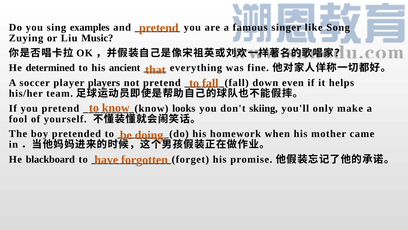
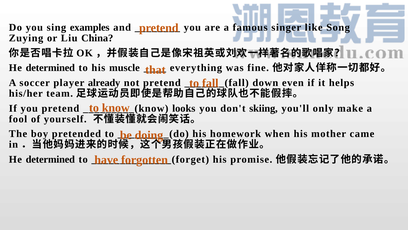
Music: Music -> China (97, 38)
ancient: ancient -> muscle (124, 68)
players: players -> already (104, 83)
blackboard: blackboard -> determined (50, 159)
